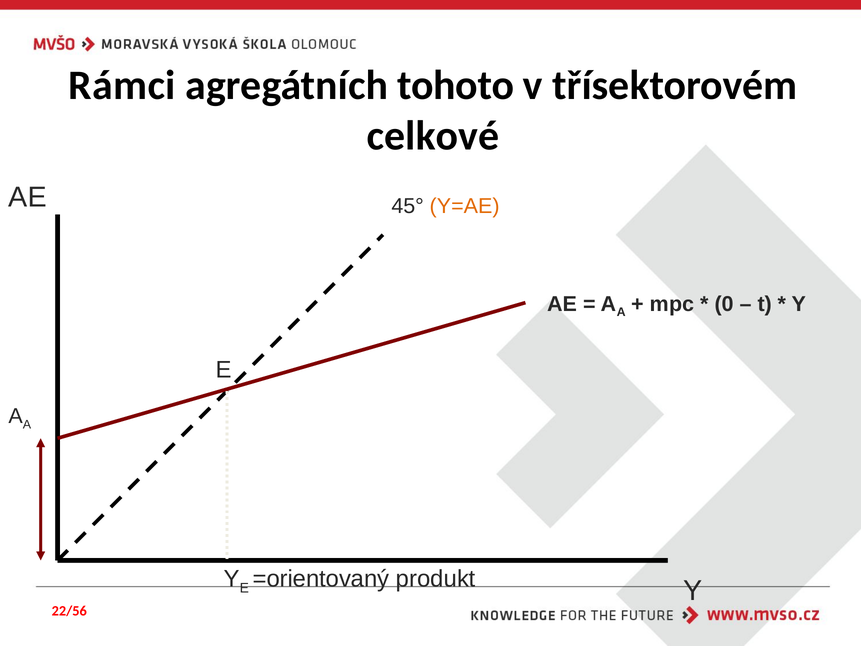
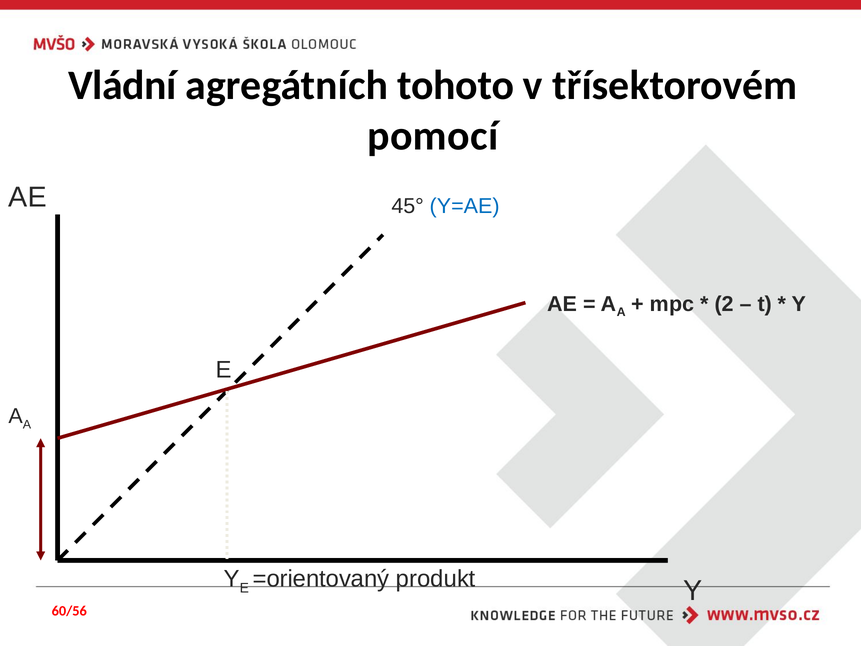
Rámci: Rámci -> Vládní (122, 86)
celkové: celkové -> pomocí (433, 136)
Y=AE colour: orange -> blue (465, 206)
0: 0 -> 2 (724, 304)
22/56: 22/56 -> 60/56 (69, 611)
